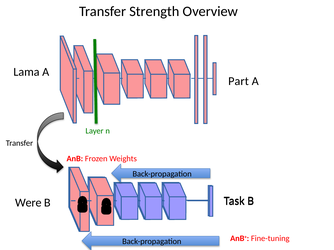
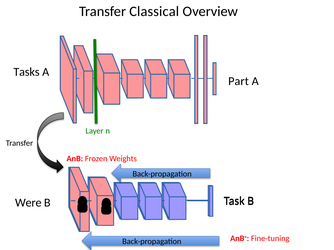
Strength: Strength -> Classical (154, 11)
Lama: Lama -> Tasks (26, 72)
